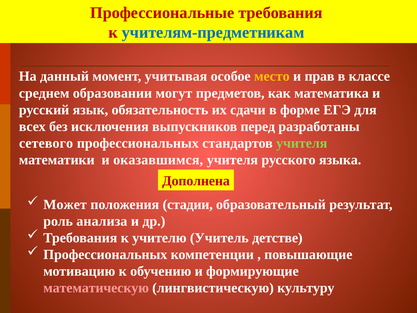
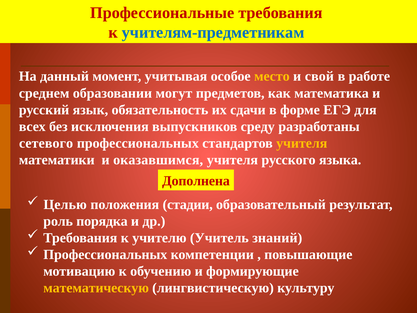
прав: прав -> свой (319, 76)
классе: классе -> работе (369, 76)
перед: перед -> среду (258, 126)
учителя colour: light green -> yellow (302, 143)
Может: Может -> Целью (65, 204)
анализа: анализа -> порядка (102, 221)
детстве: детстве -> знаний (277, 238)
математическую colour: pink -> yellow (96, 288)
